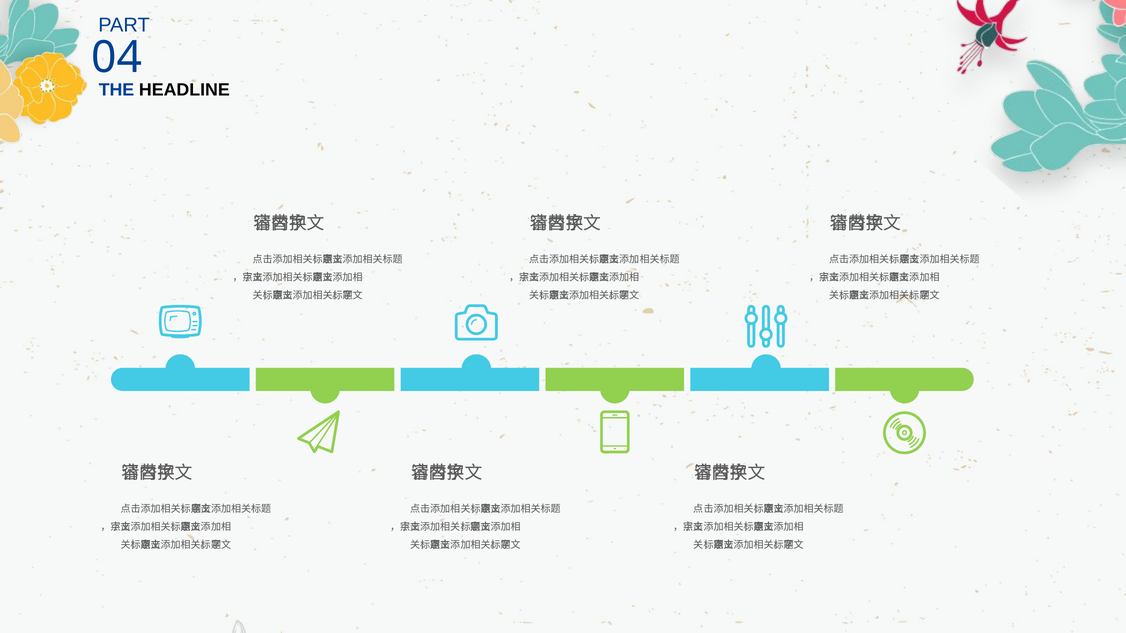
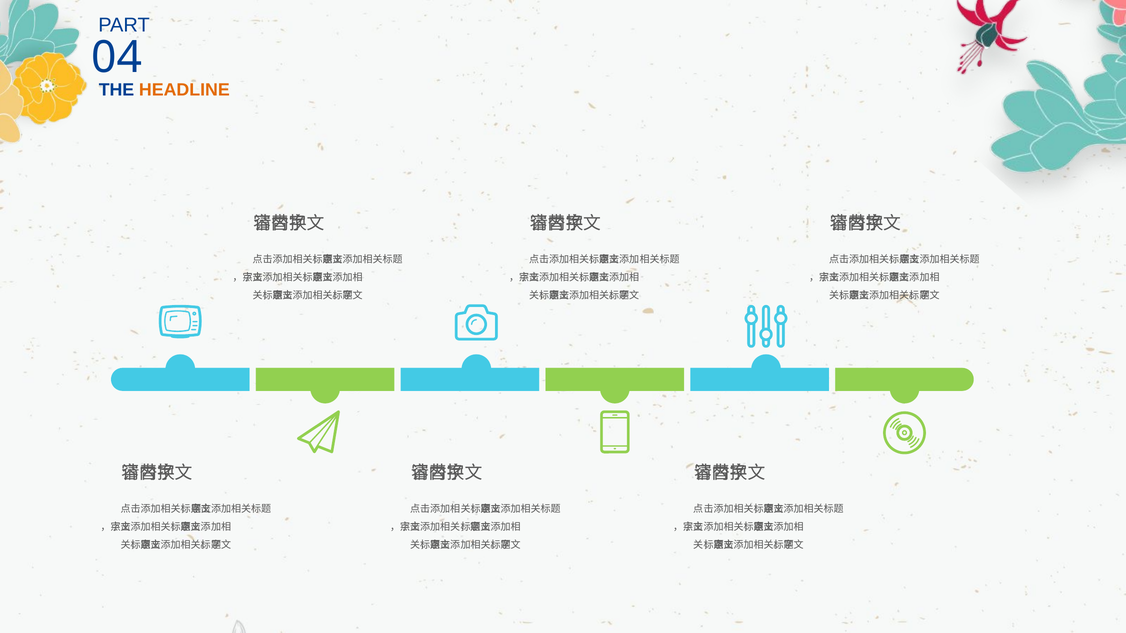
HEADLINE colour: black -> orange (184, 90)
